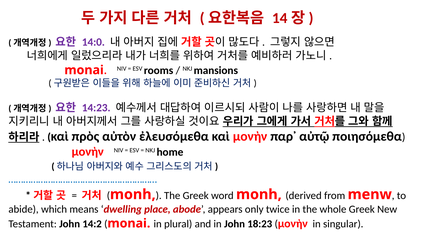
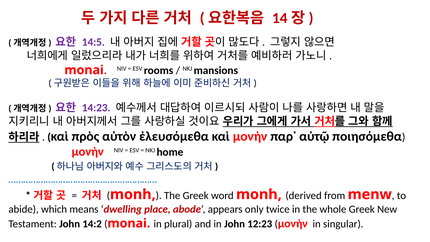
14:0: 14:0 -> 14:5 (93, 42)
18:23: 18:23 -> 12:23 (260, 224)
